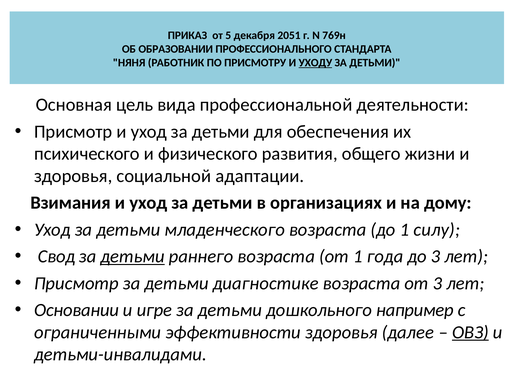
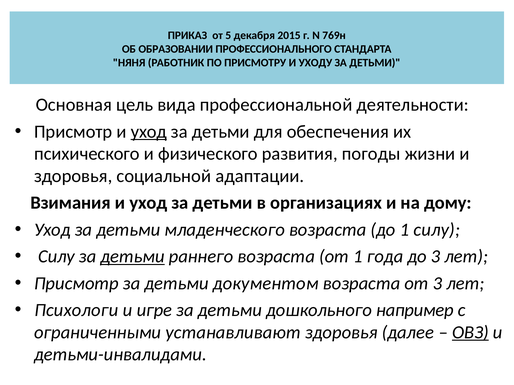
2051: 2051 -> 2015 (289, 35)
УХОДУ underline: present -> none (315, 63)
уход underline: none -> present (149, 132)
общего: общего -> погоды (371, 154)
Свод: Свод -> Силу (57, 257)
диагностике: диагностике -> документом (266, 284)
Основании: Основании -> Психологи (76, 310)
эффективности: эффективности -> устанавливают (233, 333)
